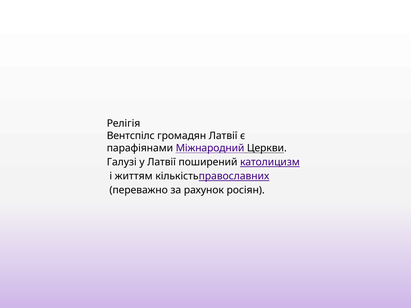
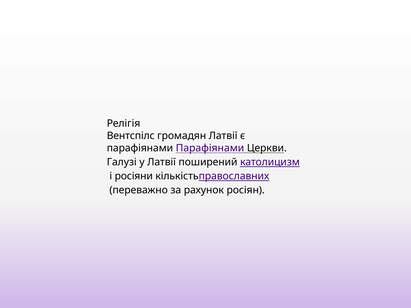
парафіянами Міжнародний: Міжнародний -> Парафіянами (210, 148)
життям: життям -> росіяни (134, 176)
